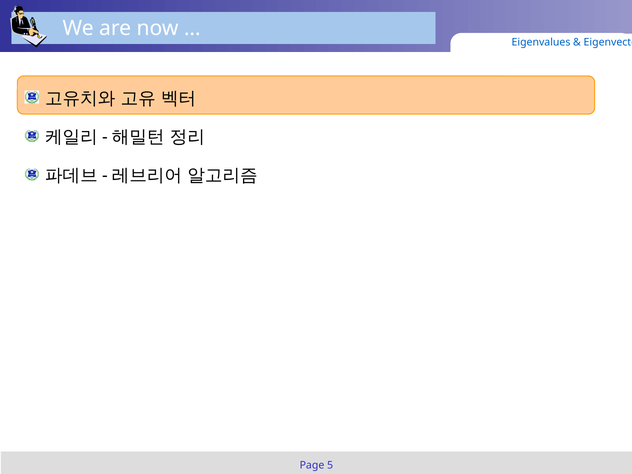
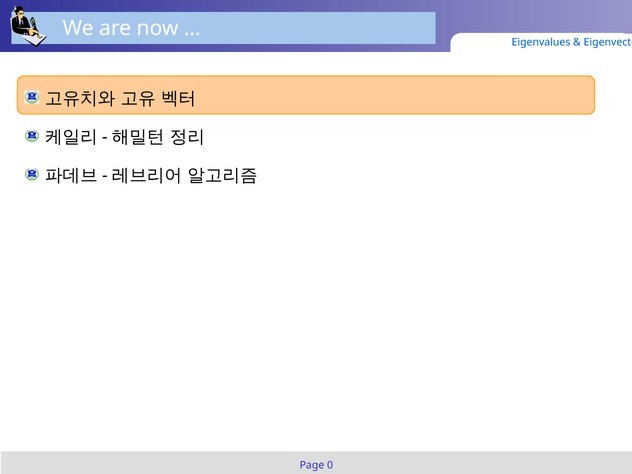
5: 5 -> 0 (330, 465)
